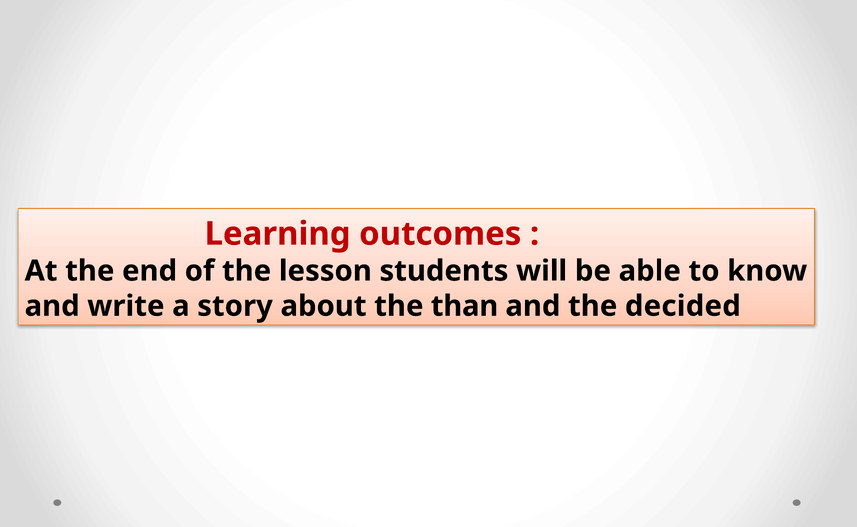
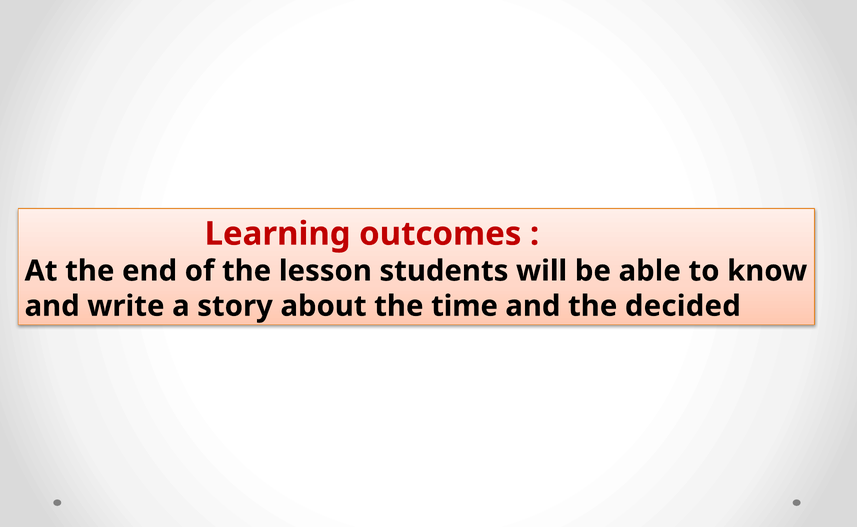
than: than -> time (465, 306)
